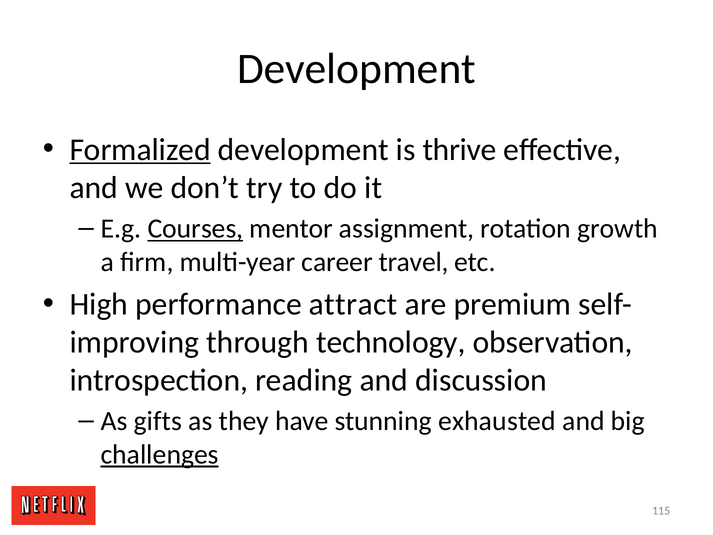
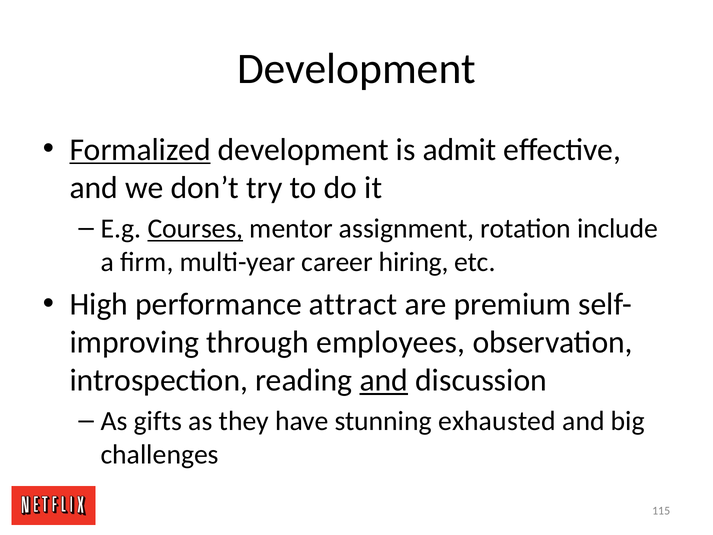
thrive: thrive -> admit (460, 150)
growth: growth -> include (617, 229)
travel: travel -> hiring (414, 262)
technology: technology -> employees (391, 342)
and underline: none -> present (384, 380)
challenges underline: present -> none (160, 454)
